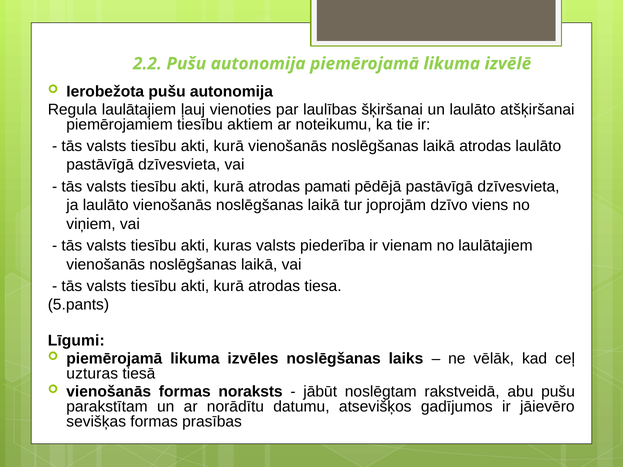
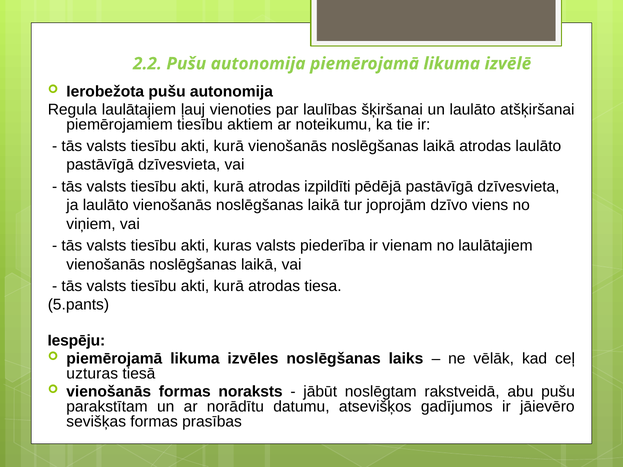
pamati: pamati -> izpildīti (327, 187)
Līgumi: Līgumi -> Iespēju (76, 341)
